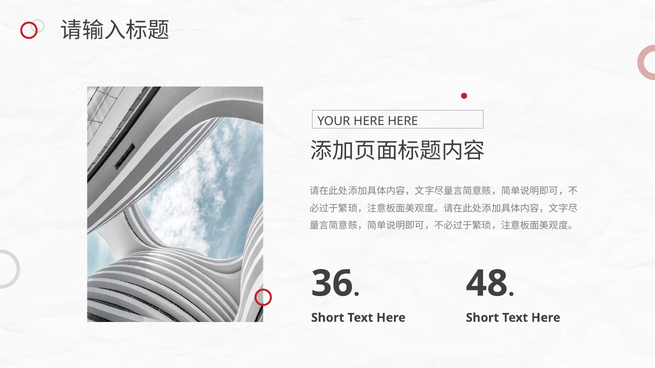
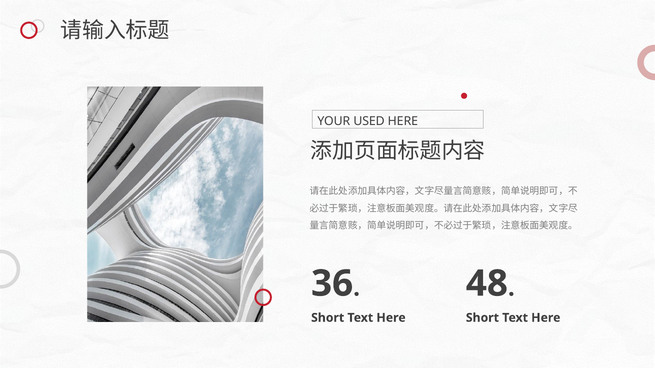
YOUR HERE: HERE -> USED (369, 121)
